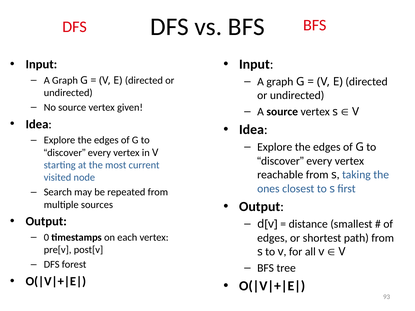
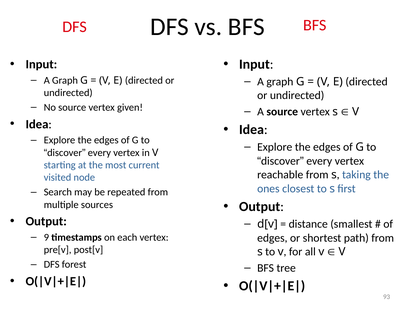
0: 0 -> 9 (46, 238)
